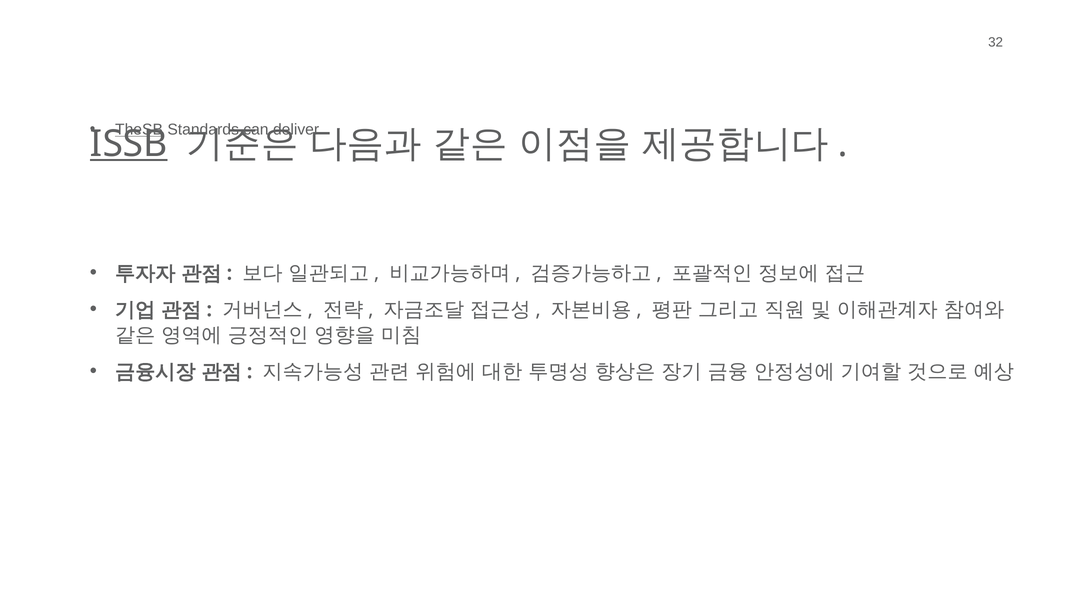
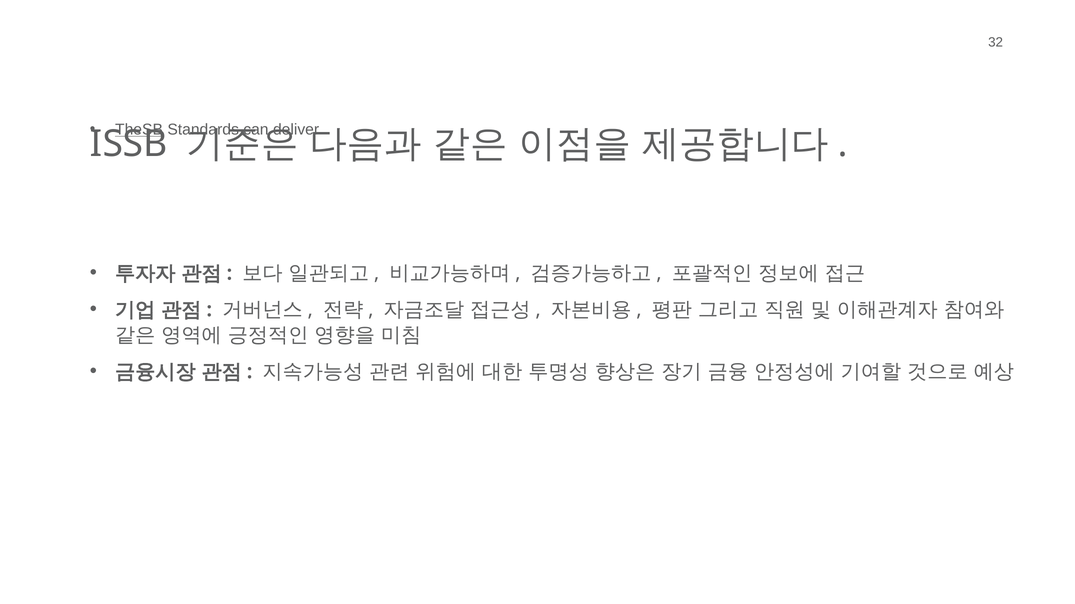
ISSB underline: present -> none (129, 144)
